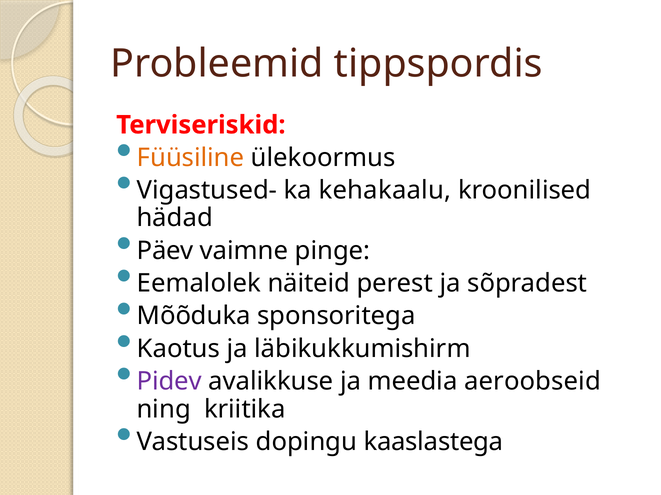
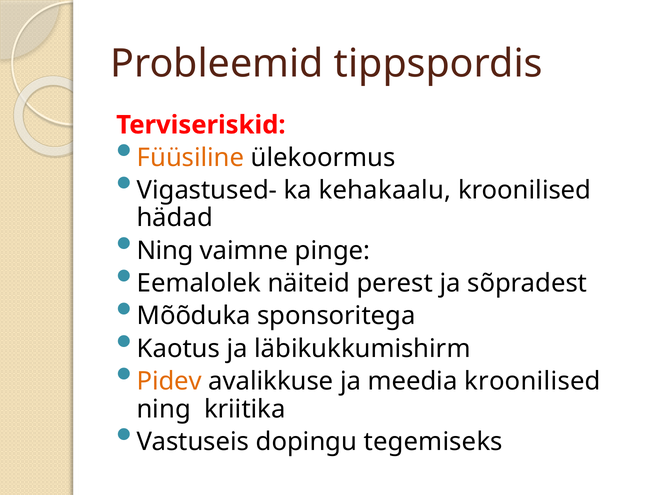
Päev: Päev -> Ning (165, 251)
Pidev colour: purple -> orange (169, 382)
meedia aeroobseid: aeroobseid -> kroonilised (533, 382)
kaaslastega: kaaslastega -> tegemiseks (433, 442)
